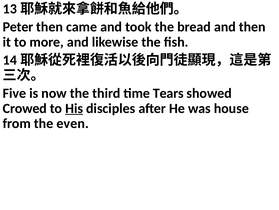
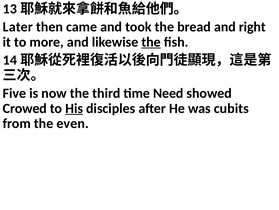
Peter: Peter -> Later (18, 27)
and then: then -> right (252, 27)
the underline: none -> present (151, 42)
Tears: Tears -> Need (168, 93)
house: house -> cubits (231, 108)
